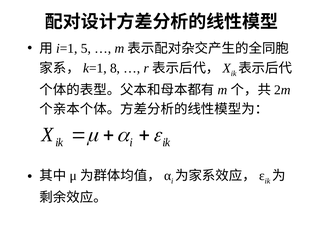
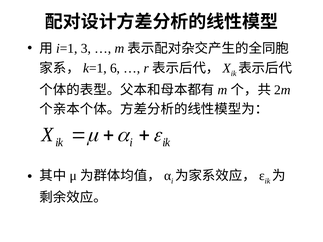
5: 5 -> 3 (86, 48)
8: 8 -> 6 (115, 68)
